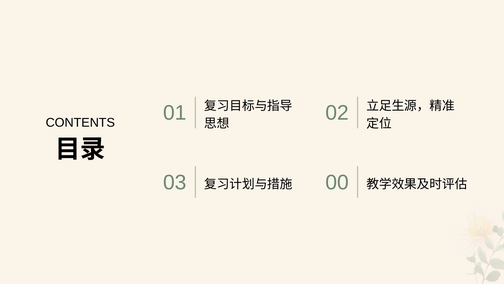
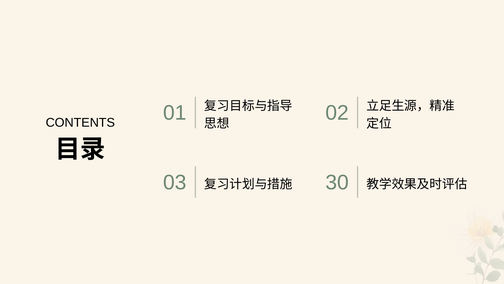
00: 00 -> 30 (337, 182)
